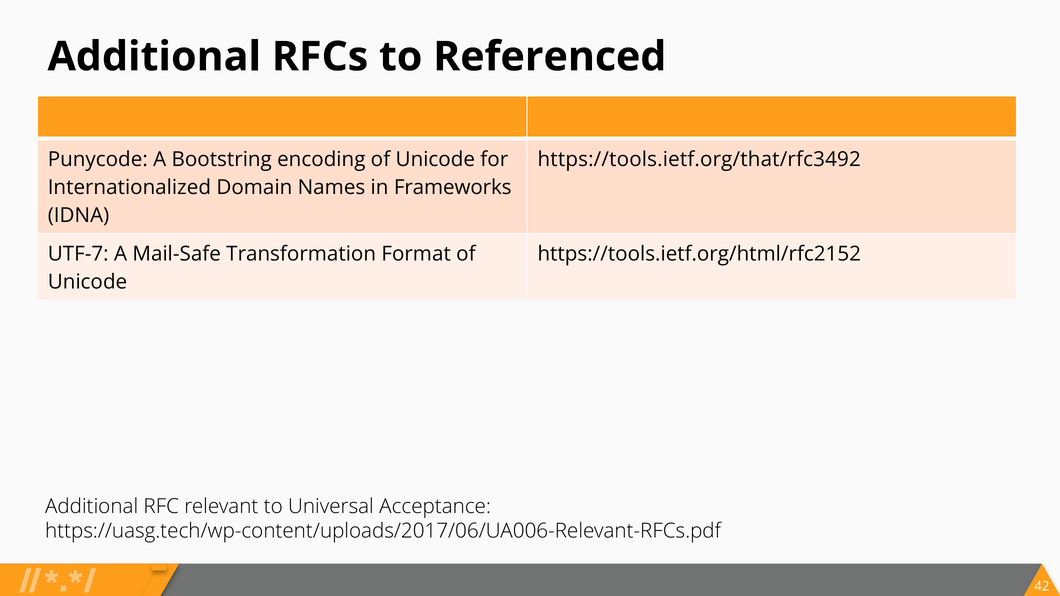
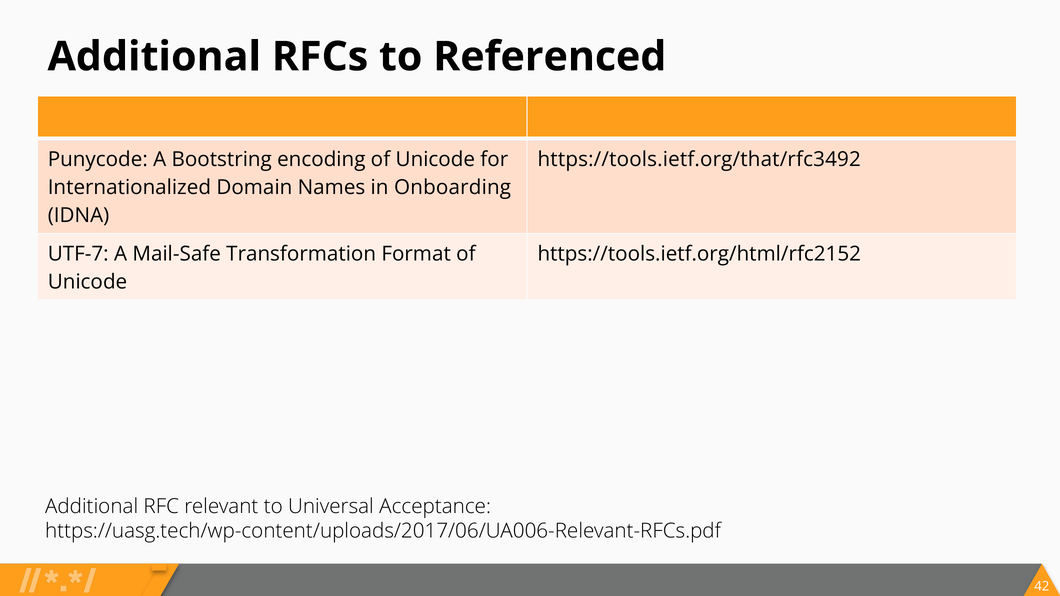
Frameworks: Frameworks -> Onboarding (453, 187)
